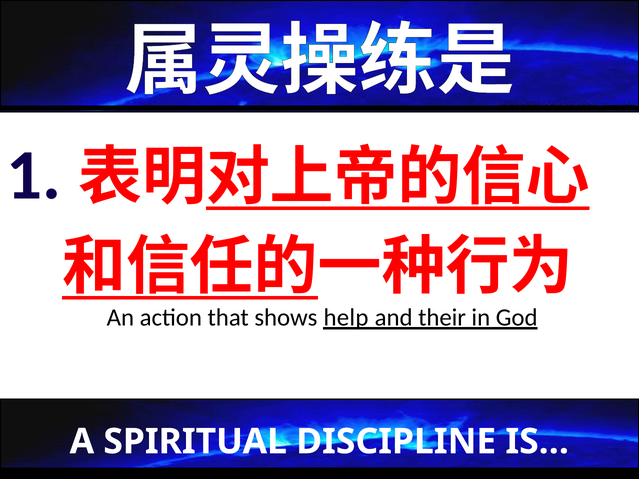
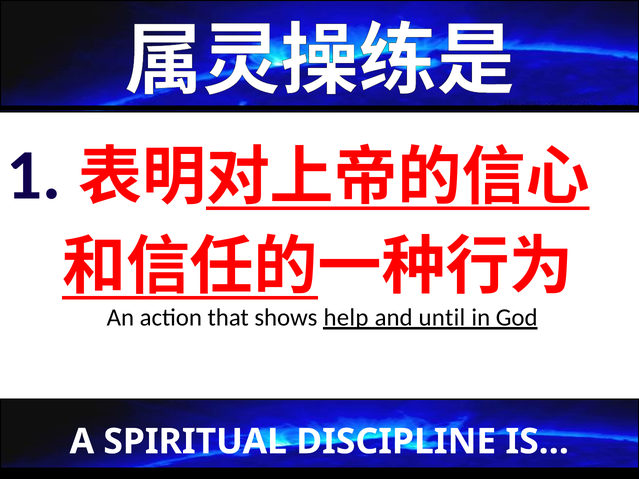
their: their -> until (442, 318)
